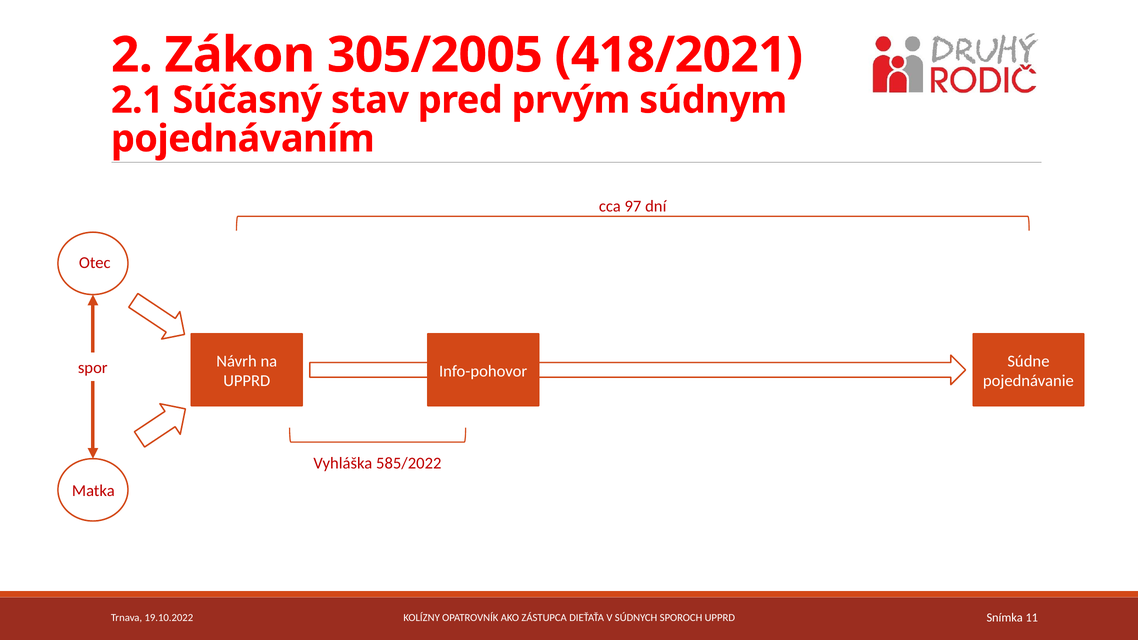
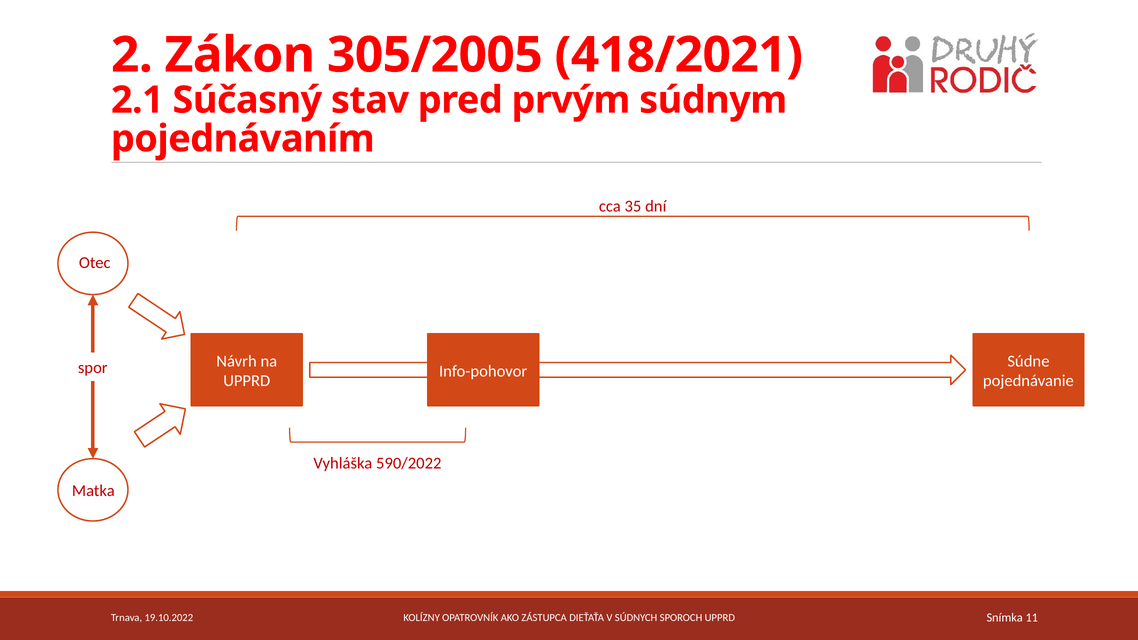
97: 97 -> 35 (633, 206)
585/2022: 585/2022 -> 590/2022 (409, 463)
